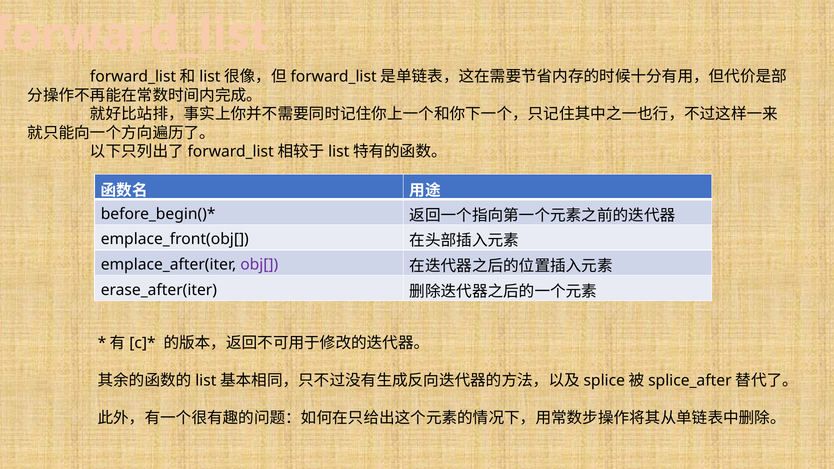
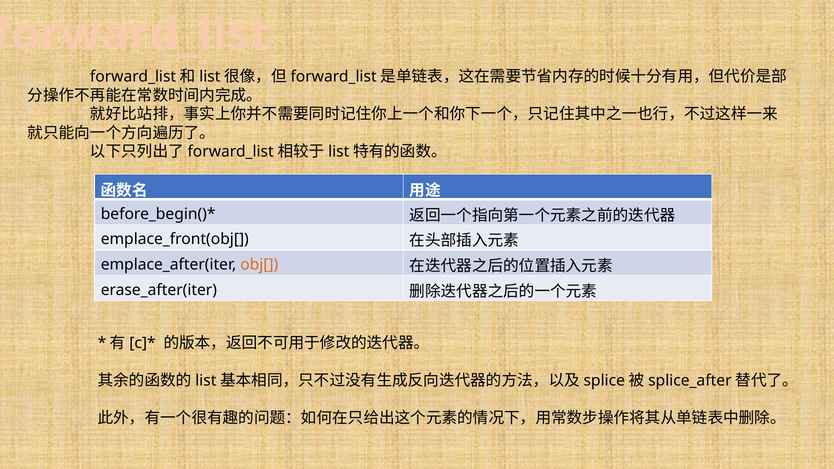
obj[ colour: purple -> orange (259, 265)
